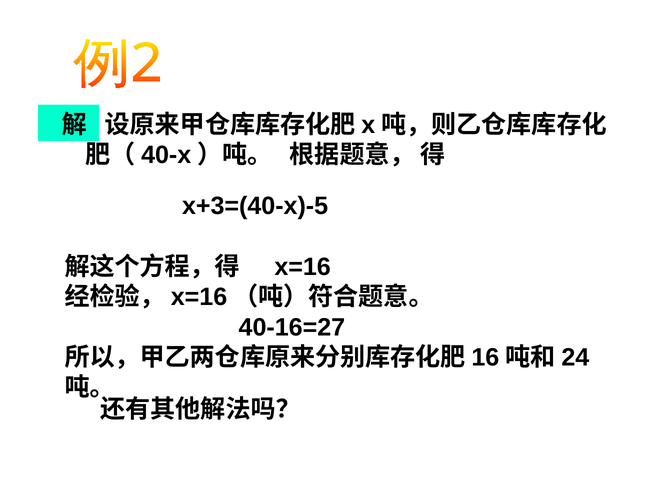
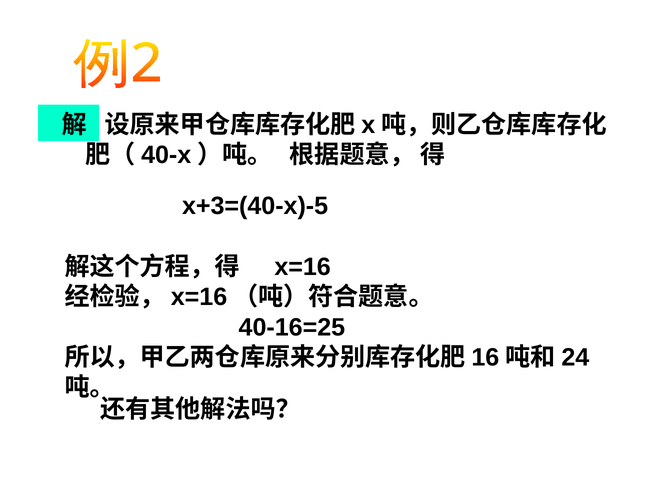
40-16=27: 40-16=27 -> 40-16=25 (292, 327)
